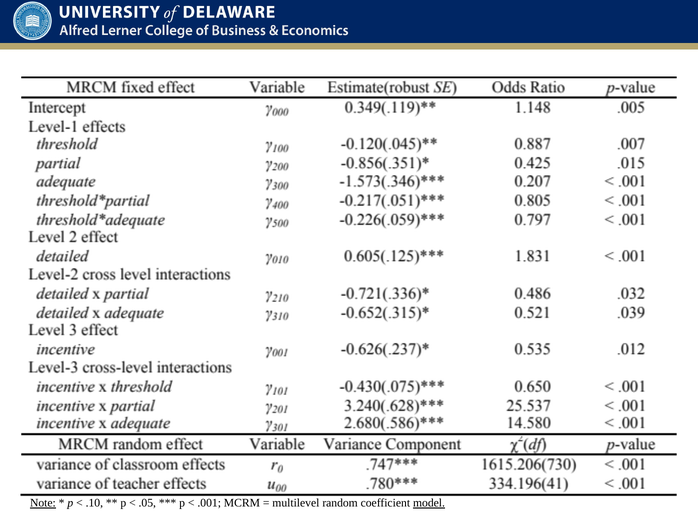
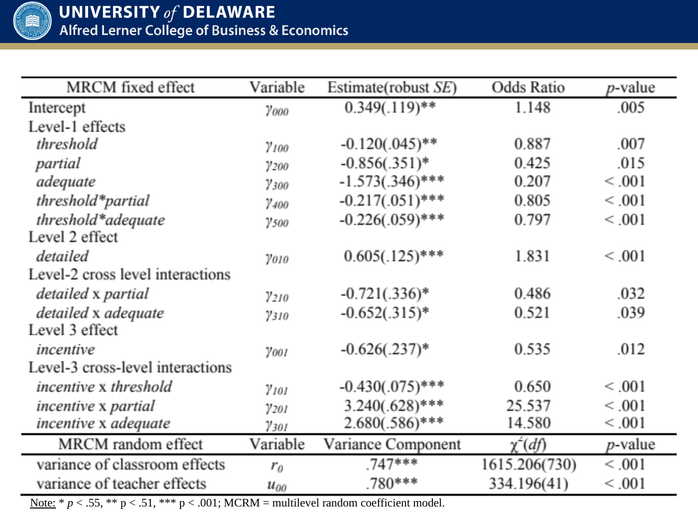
.10: .10 -> .55 (94, 503)
.05: .05 -> .51 (147, 503)
model underline: present -> none (429, 503)
